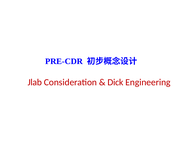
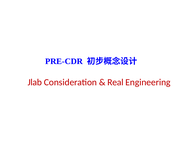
Dick: Dick -> Real (115, 82)
